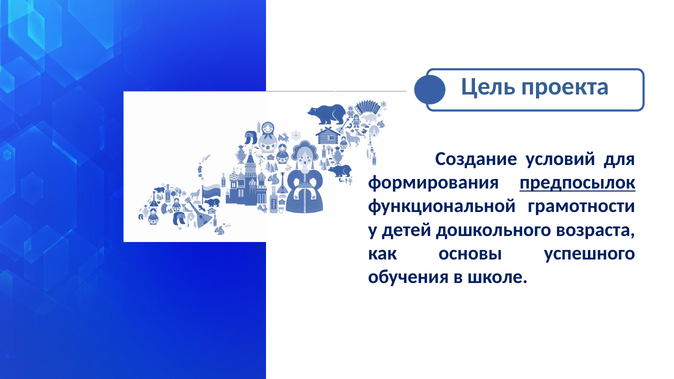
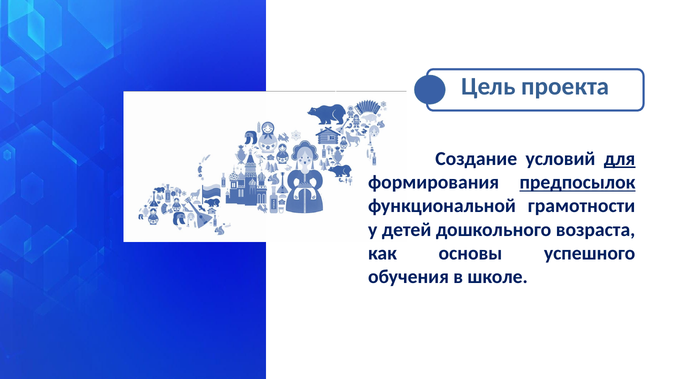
для underline: none -> present (620, 159)
